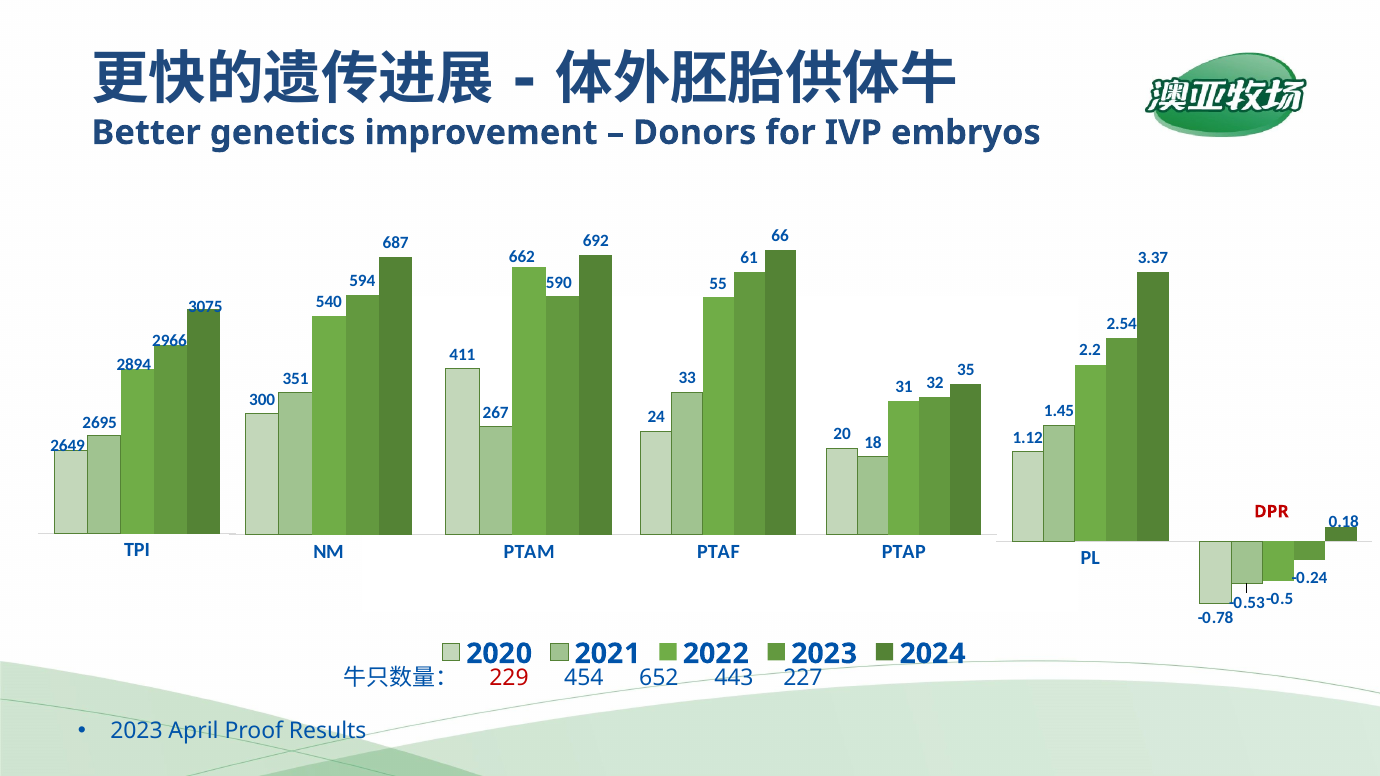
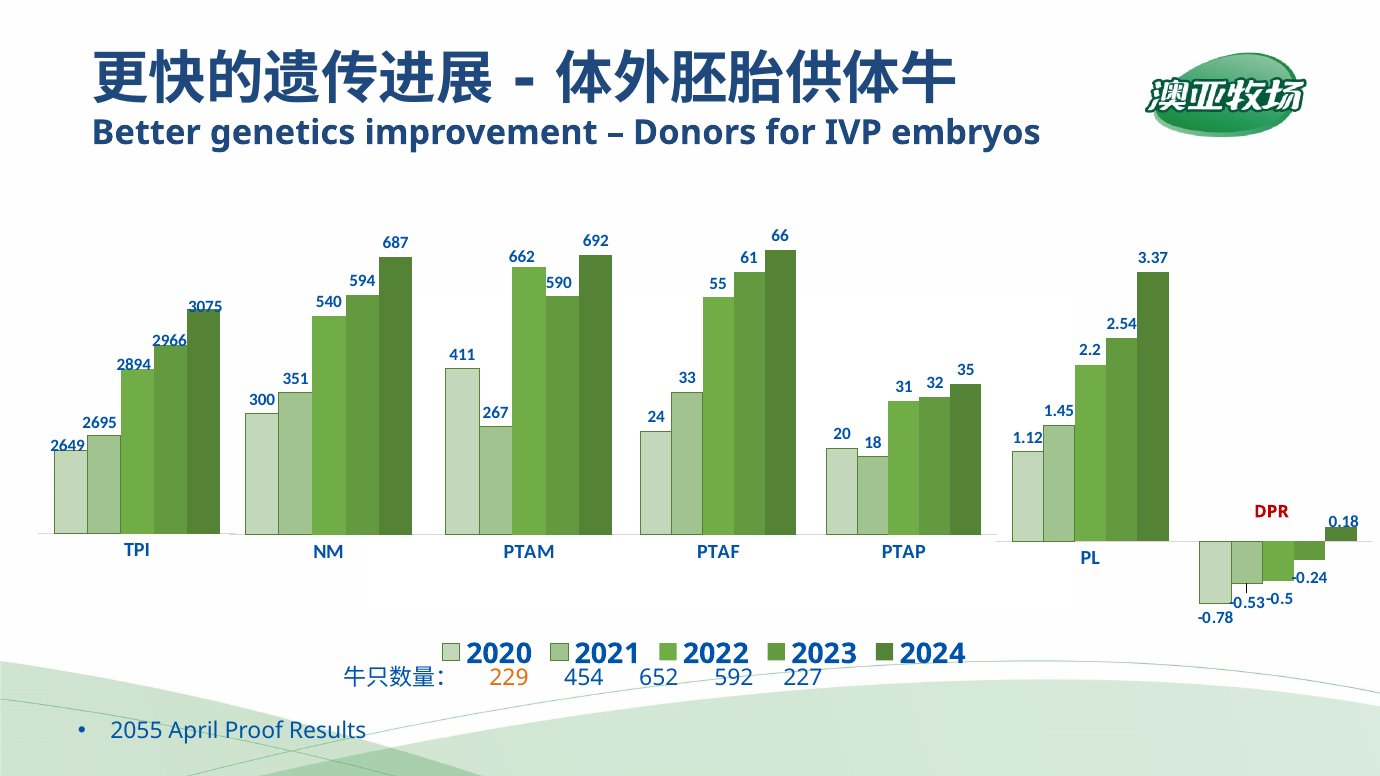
229 colour: red -> orange (509, 679)
443: 443 -> 592 (734, 679)
2023: 2023 -> 2055 (136, 731)
